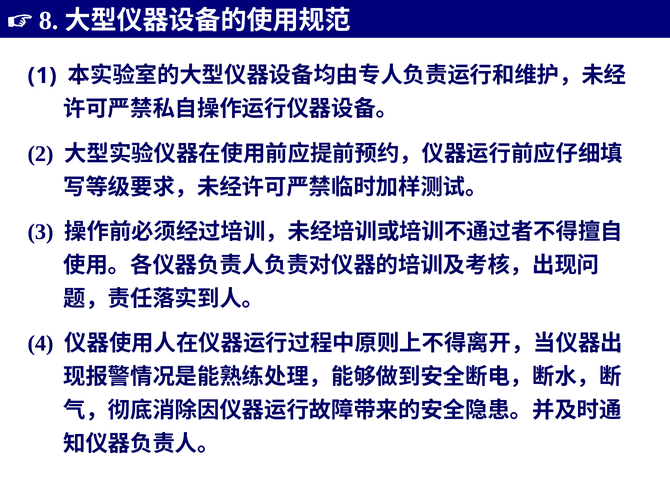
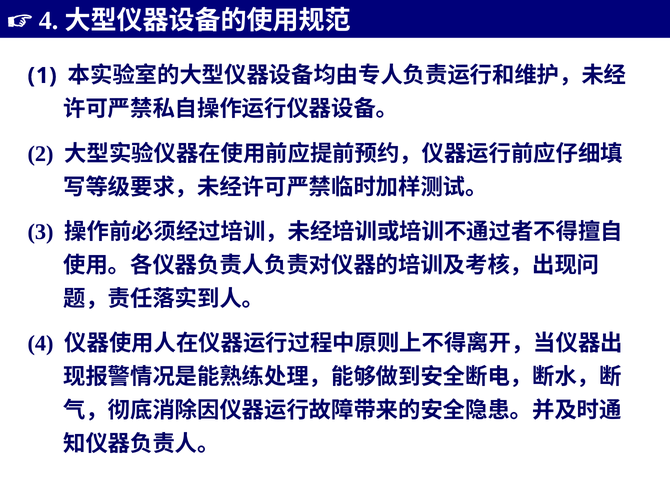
8: 8 -> 4 (49, 21)
